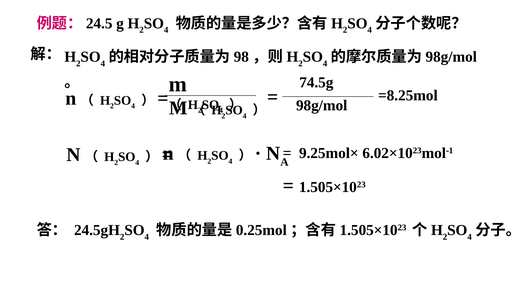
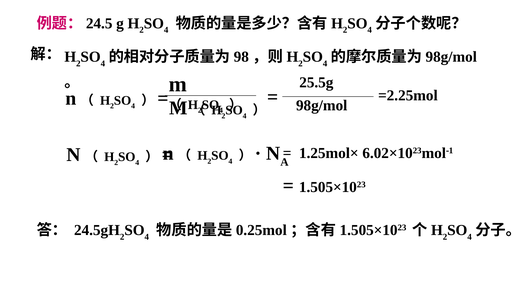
74.5g: 74.5g -> 25.5g (316, 83)
=8.25mol: =8.25mol -> =2.25mol (408, 95)
9.25mol×: 9.25mol× -> 1.25mol× (329, 153)
